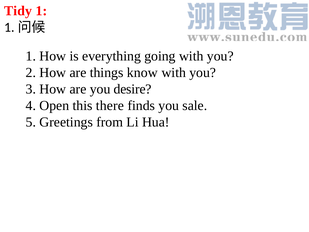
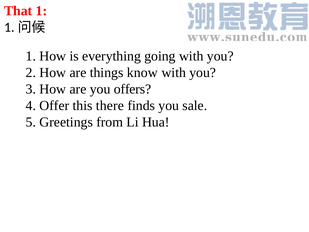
Tidy: Tidy -> That (18, 11)
desire: desire -> offers (133, 89)
Open: Open -> Offer (54, 105)
